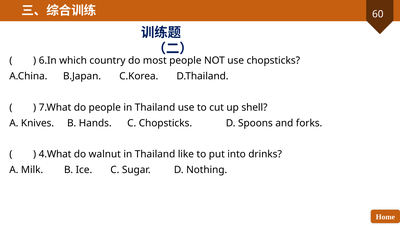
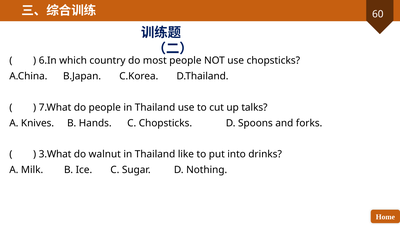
shell: shell -> talks (254, 107)
4.What: 4.What -> 3.What (55, 154)
